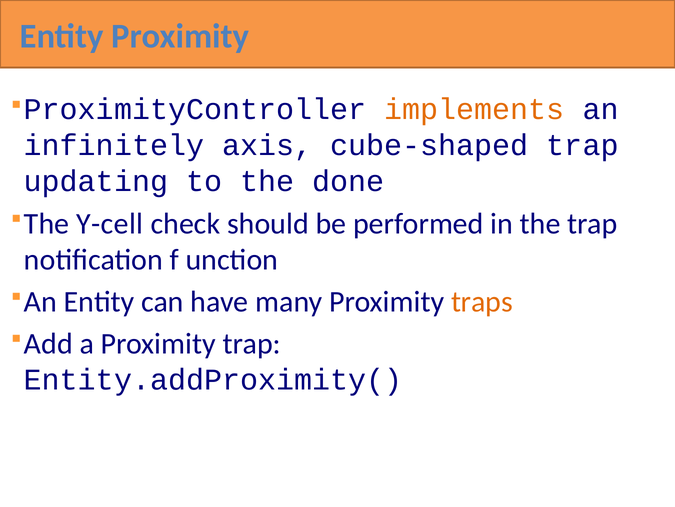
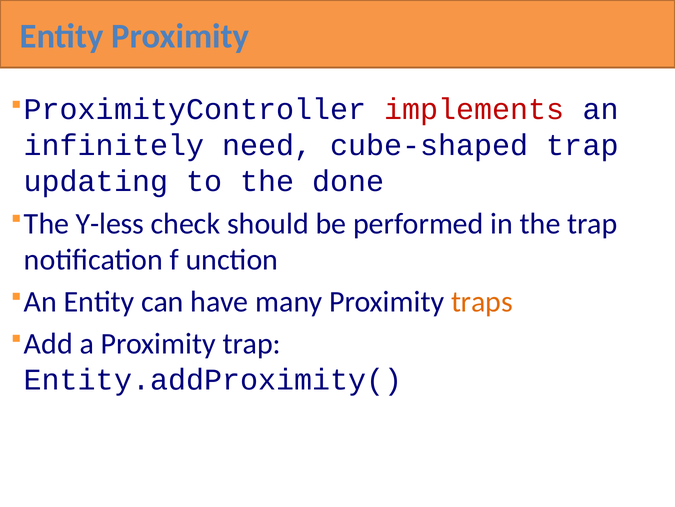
implements colour: orange -> red (474, 109)
axis: axis -> need (267, 145)
Y-cell: Y-cell -> Y-less (110, 223)
